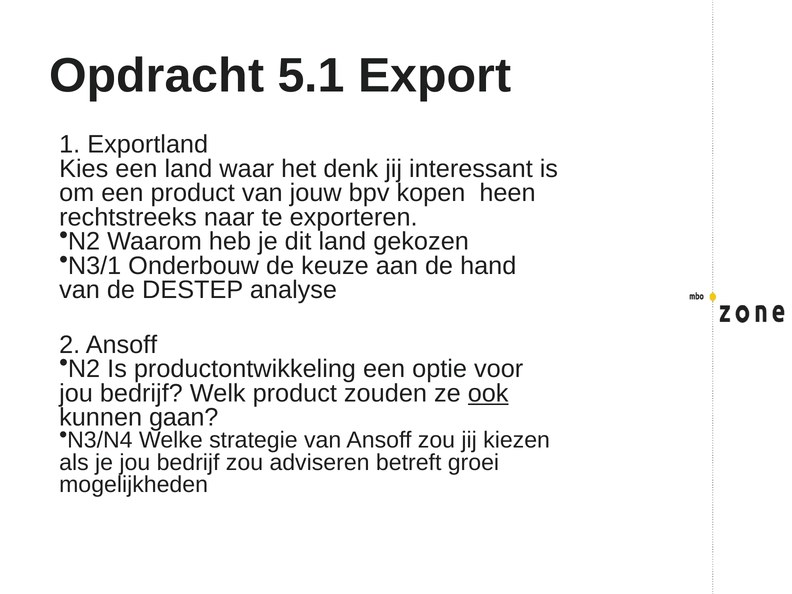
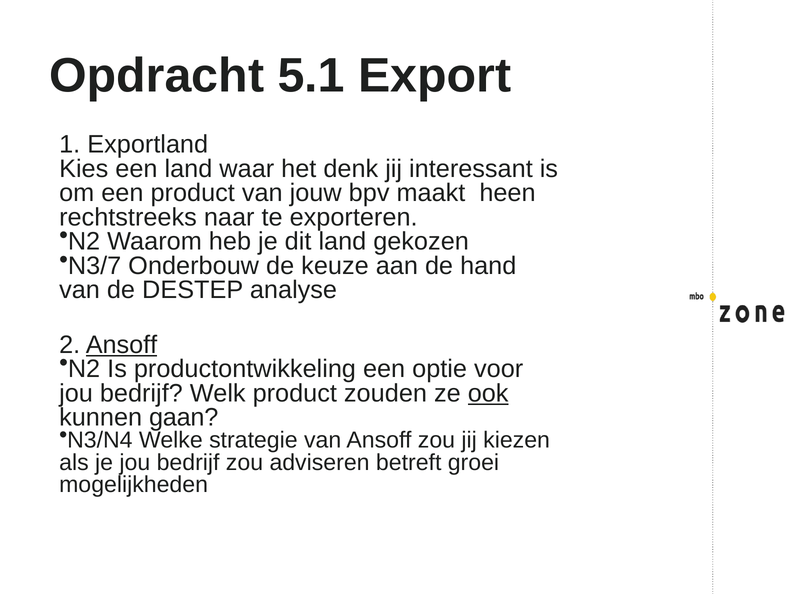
kopen: kopen -> maakt (431, 193)
N3/1: N3/1 -> N3/7 (95, 266)
Ansoff underline: none -> present (121, 345)
